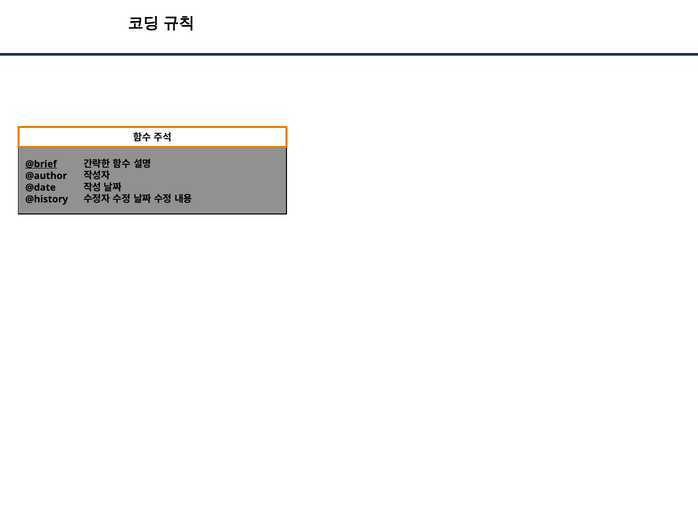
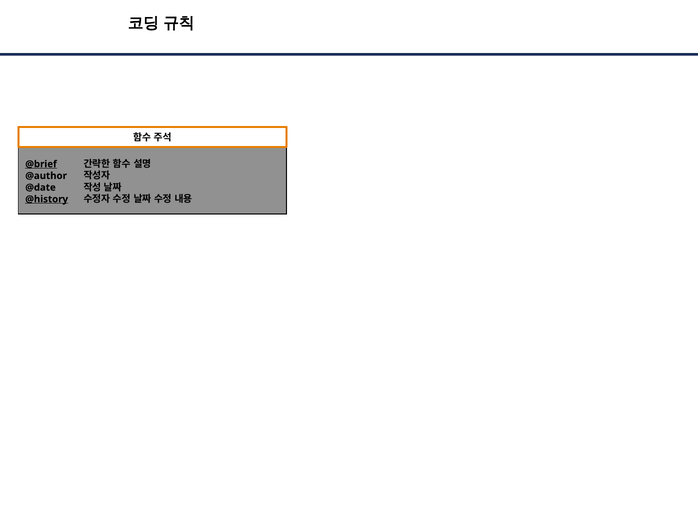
@history underline: none -> present (47, 199)
